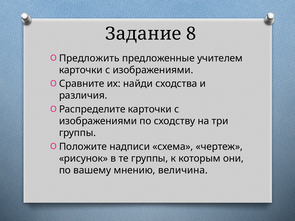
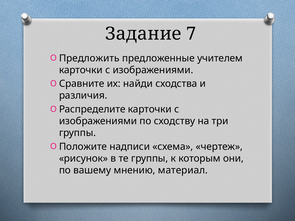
8: 8 -> 7 (191, 34)
величина: величина -> материал (183, 170)
